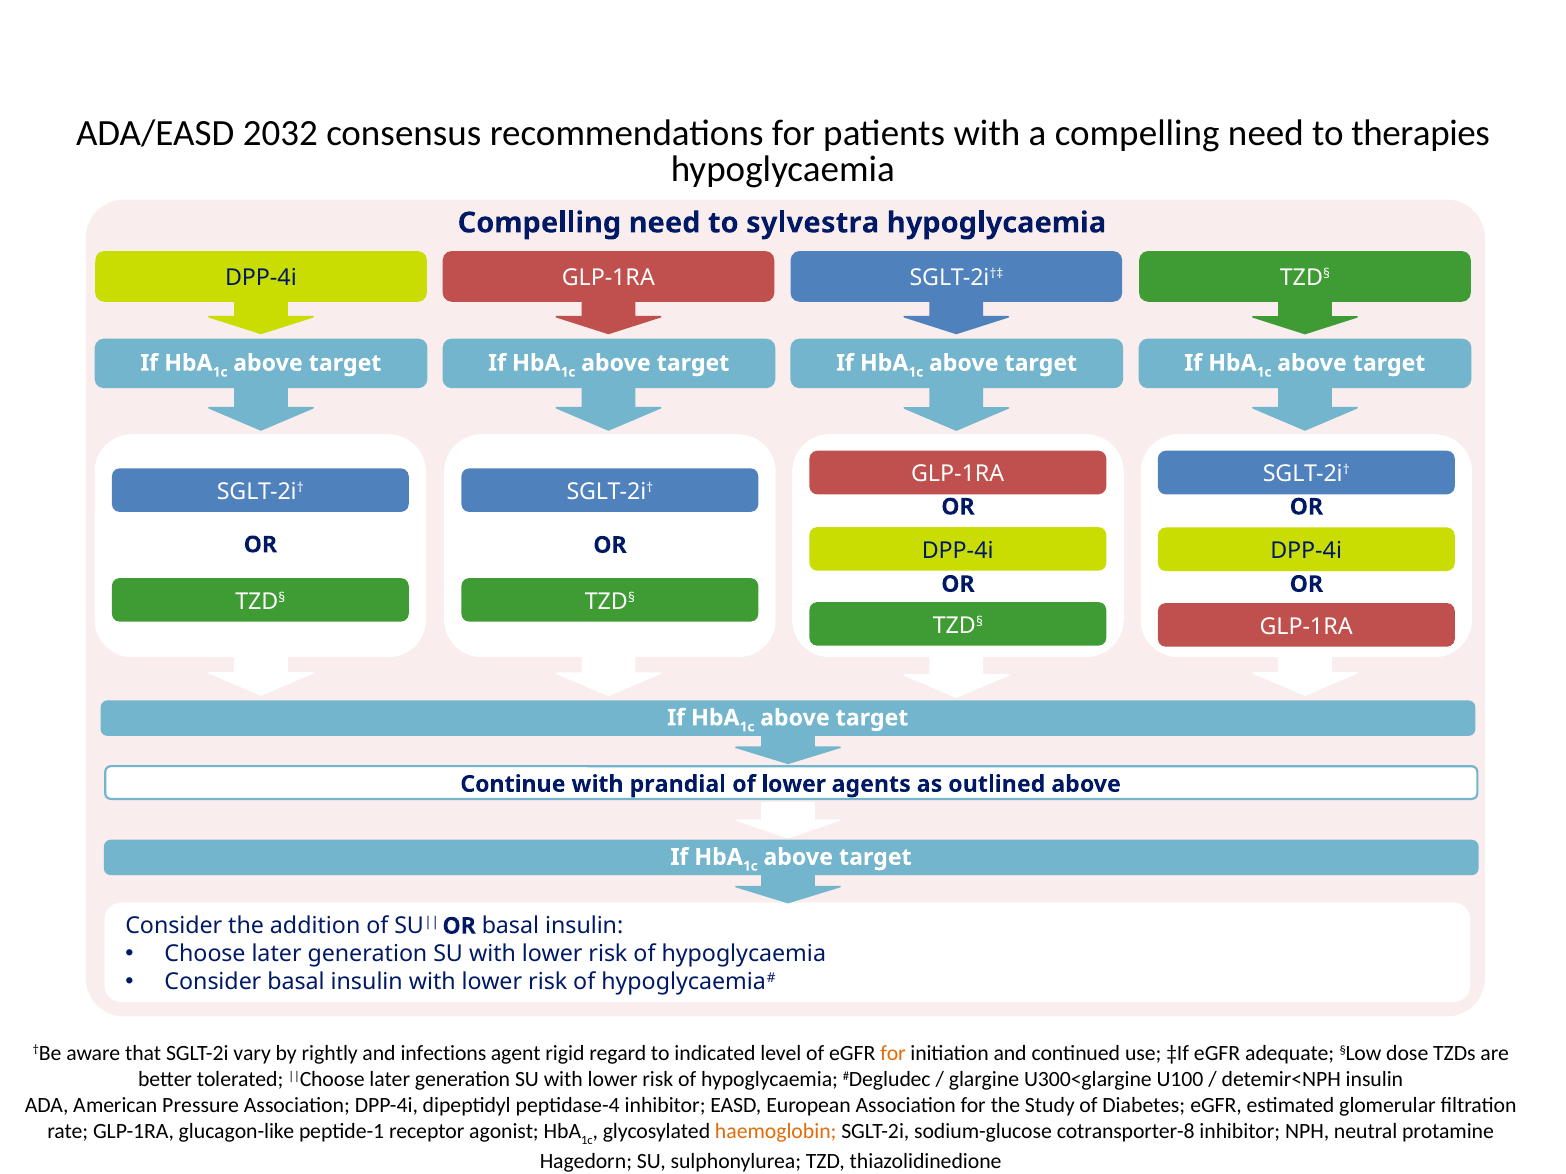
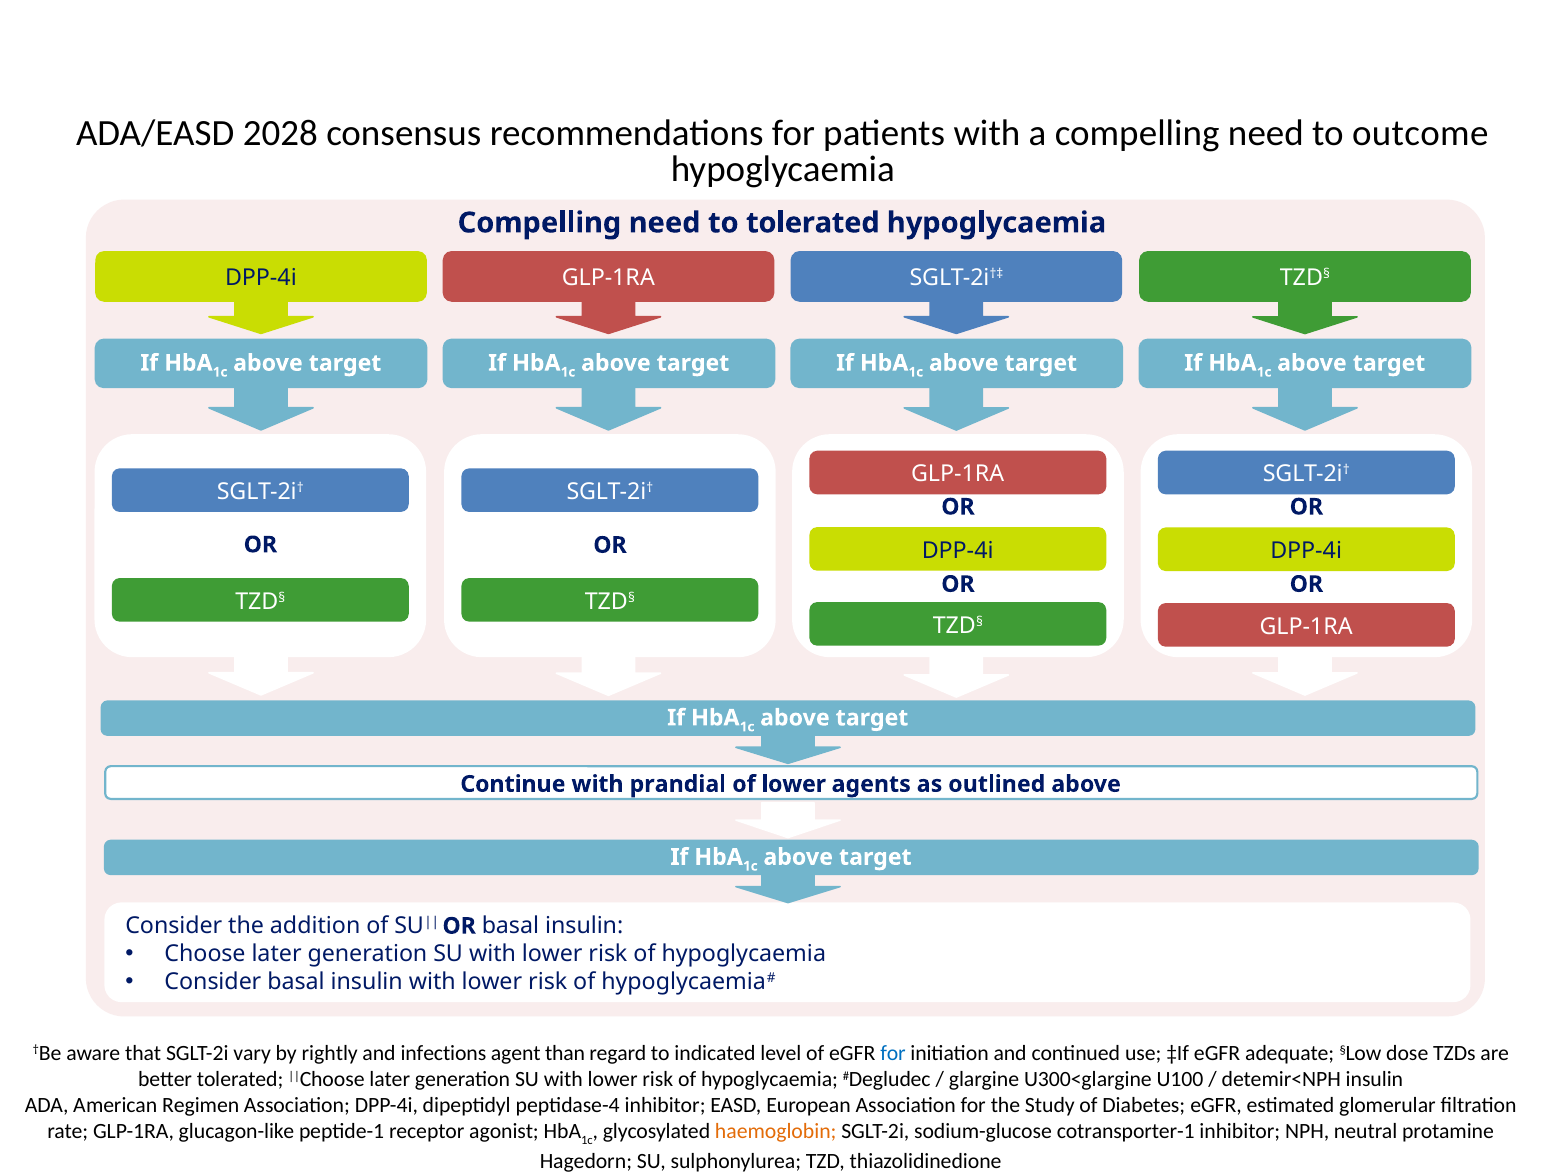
2032: 2032 -> 2028 (280, 134)
therapies: therapies -> outcome (1420, 134)
to sylvestra: sylvestra -> tolerated (813, 223)
rigid: rigid -> than (565, 1054)
for colour: orange -> blue (893, 1054)
Pressure: Pressure -> Regimen (201, 1106)
cotransporter-8: cotransporter-8 -> cotransporter-1 (1126, 1132)
